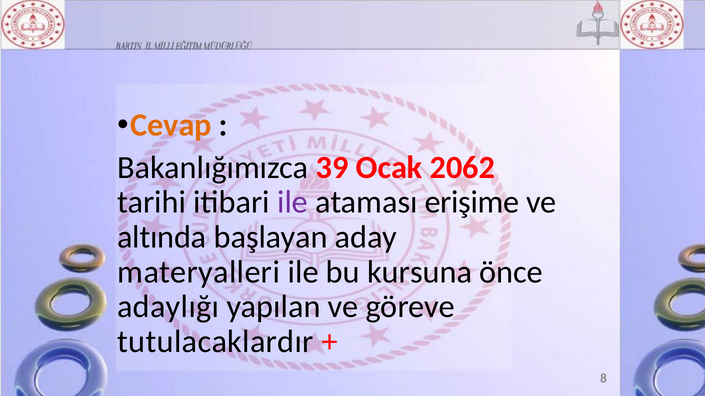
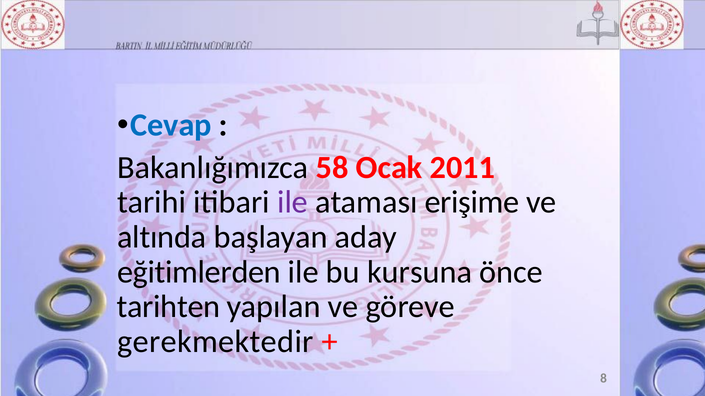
Cevap colour: orange -> blue (171, 125)
39: 39 -> 58 (332, 168)
2062: 2062 -> 2011 (462, 168)
materyalleri: materyalleri -> eğitimlerden (199, 272)
adaylığı: adaylığı -> tarihten (168, 307)
tutulacaklardır: tutulacaklardır -> gerekmektedir (215, 342)
